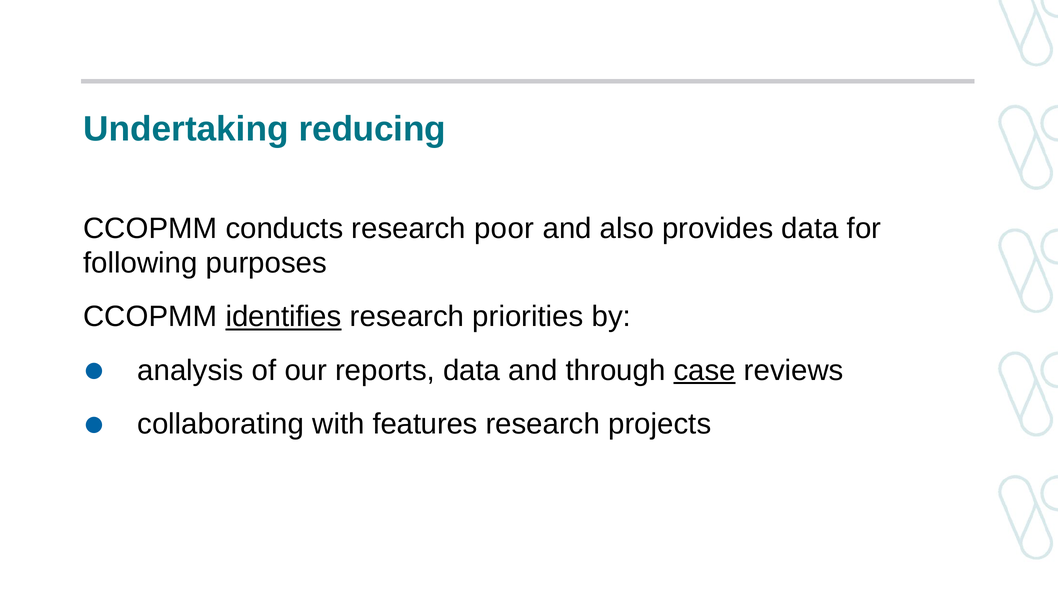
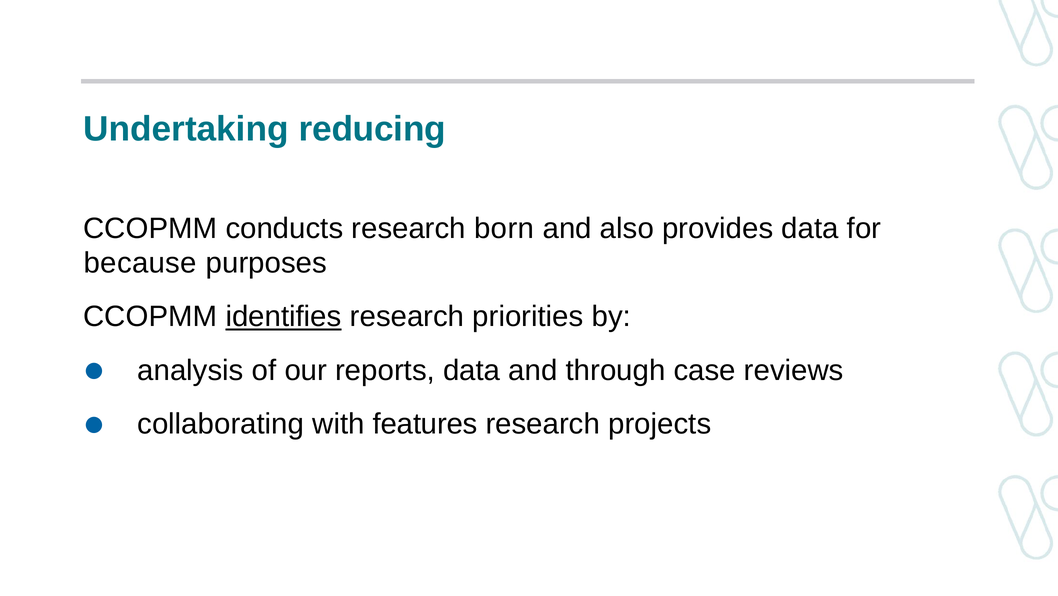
poor: poor -> born (504, 228)
following: following -> because (140, 263)
case underline: present -> none (705, 370)
